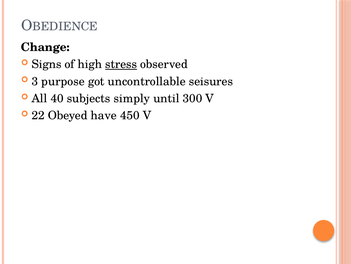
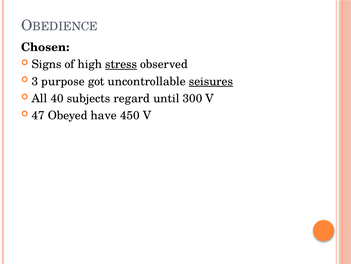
Change: Change -> Chosen (45, 47)
seisures underline: none -> present (211, 81)
simply: simply -> regard (132, 98)
22: 22 -> 47 (38, 115)
